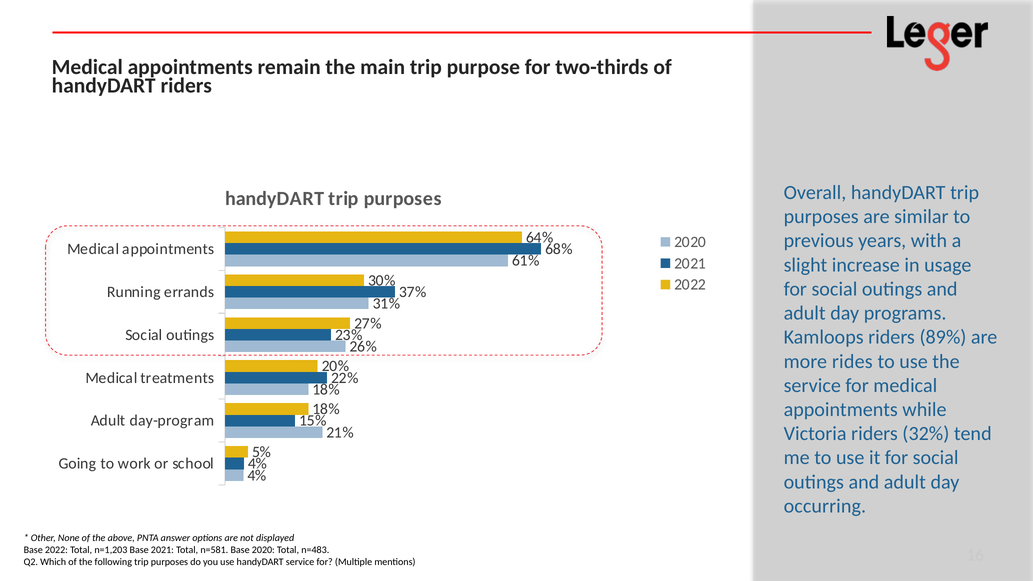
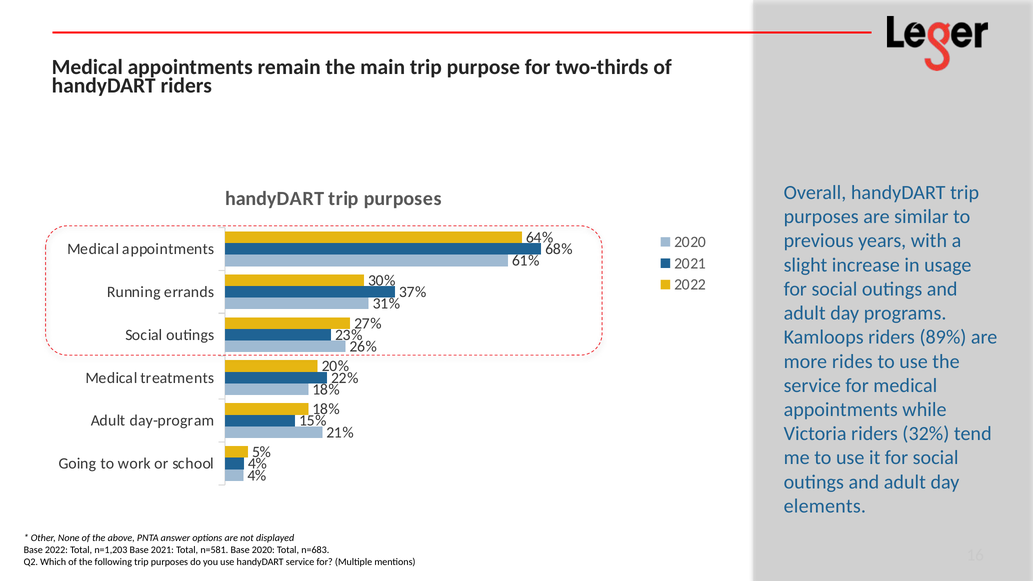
occurring: occurring -> elements (825, 506)
n=483: n=483 -> n=683 (315, 550)
